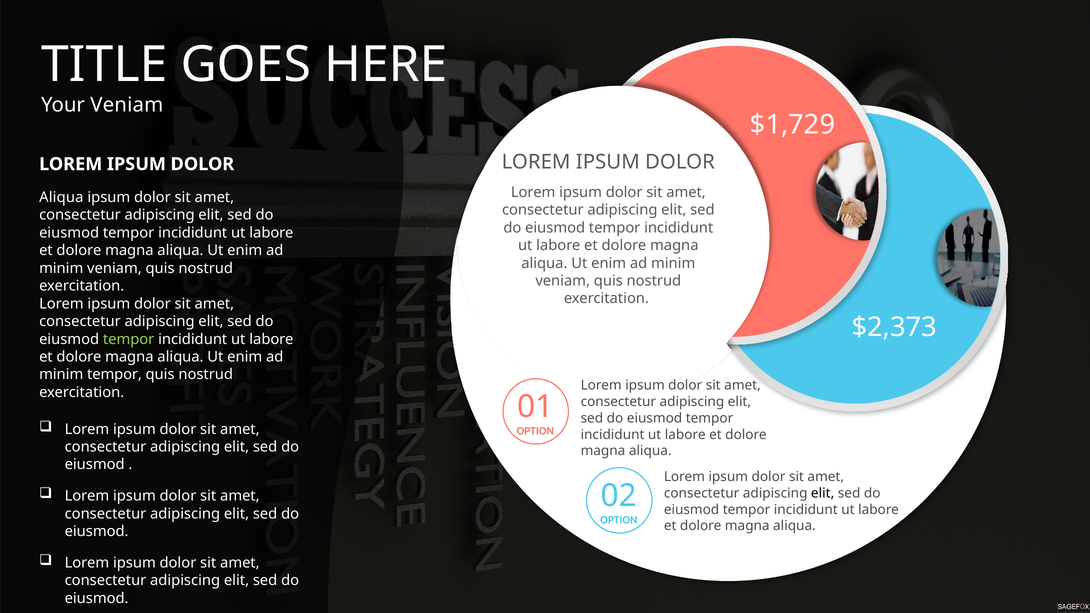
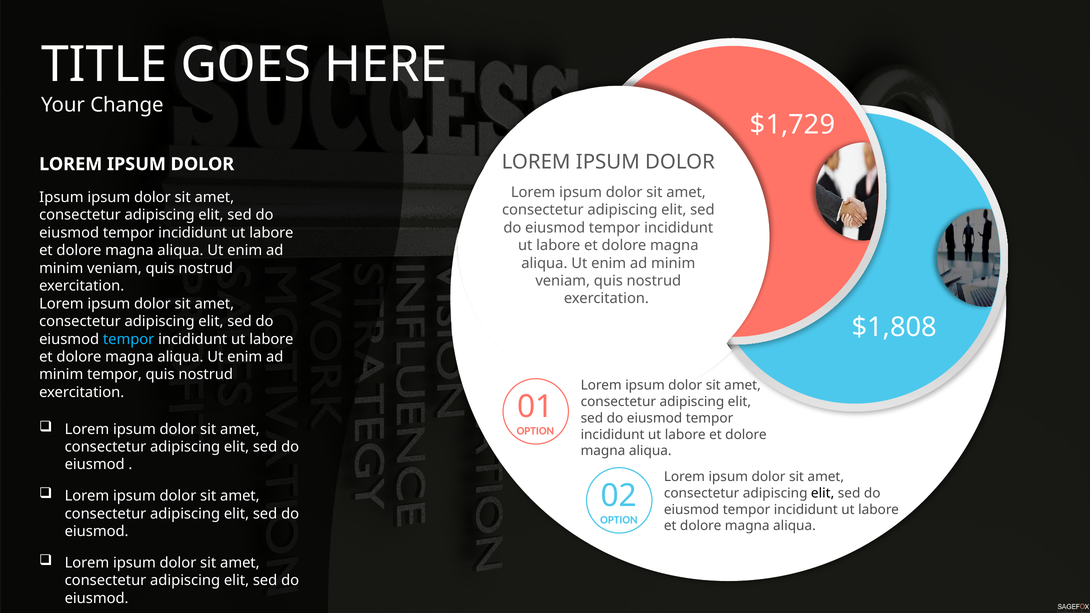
Your Veniam: Veniam -> Change (127, 105)
Aliqua: Aliqua -> Ipsum (61, 197)
$2,373: $2,373 -> $1,808 (894, 327)
tempor colour: light green -> light blue (129, 339)
